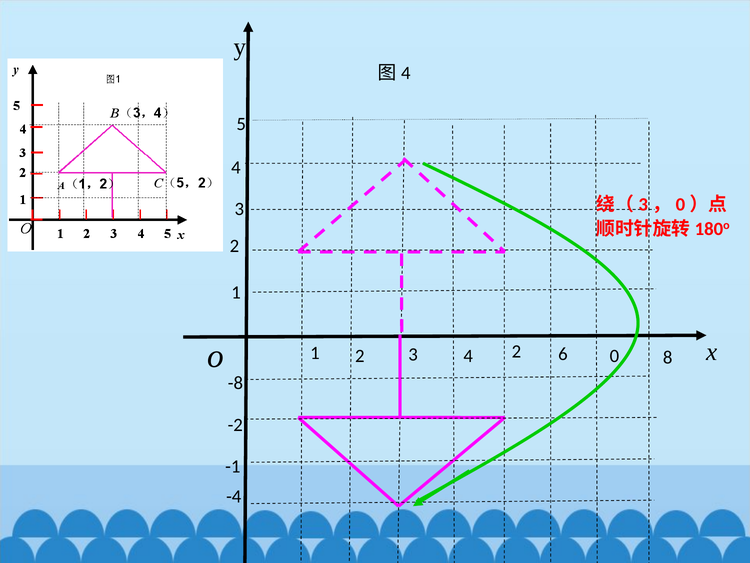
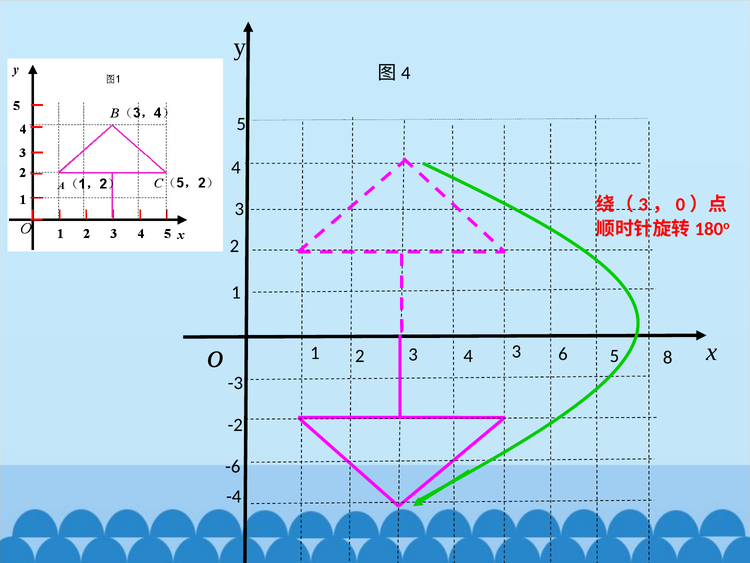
2: 2 -> 3 (516, 351)
6 0: 0 -> 5 (614, 356)
-8: -8 -> -3 (235, 383)
-1: -1 -> -6 (233, 466)
